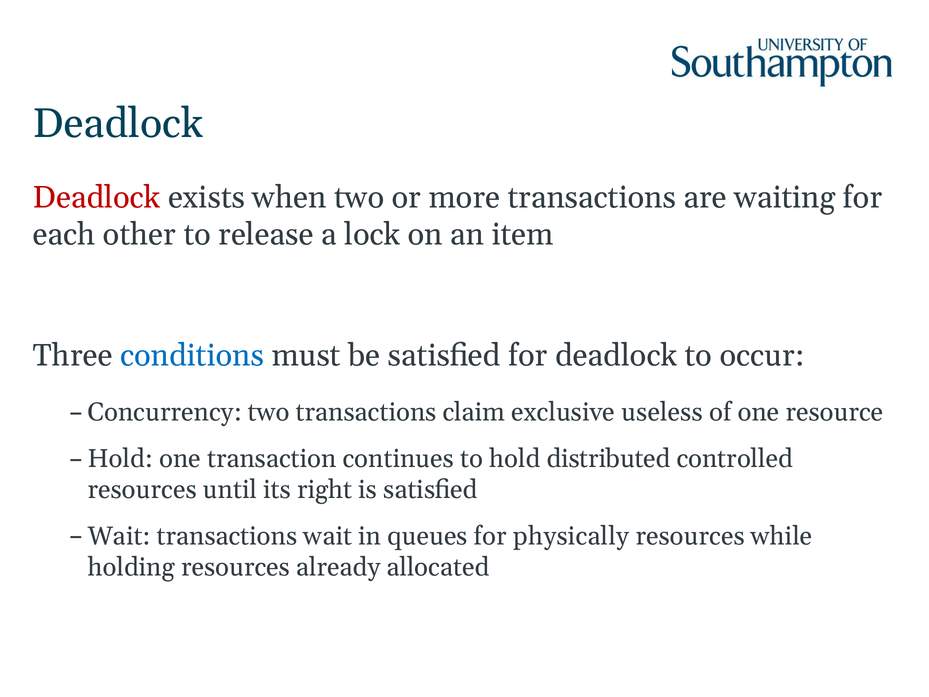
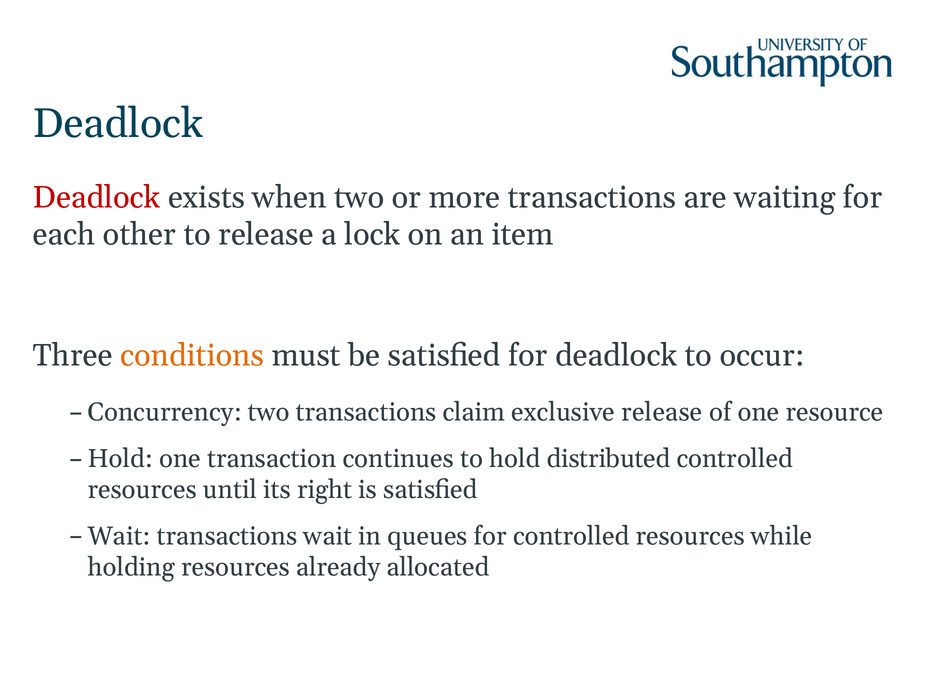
conditions colour: blue -> orange (192, 355)
exclusive useless: useless -> release (662, 412)
for physically: physically -> controlled (571, 536)
